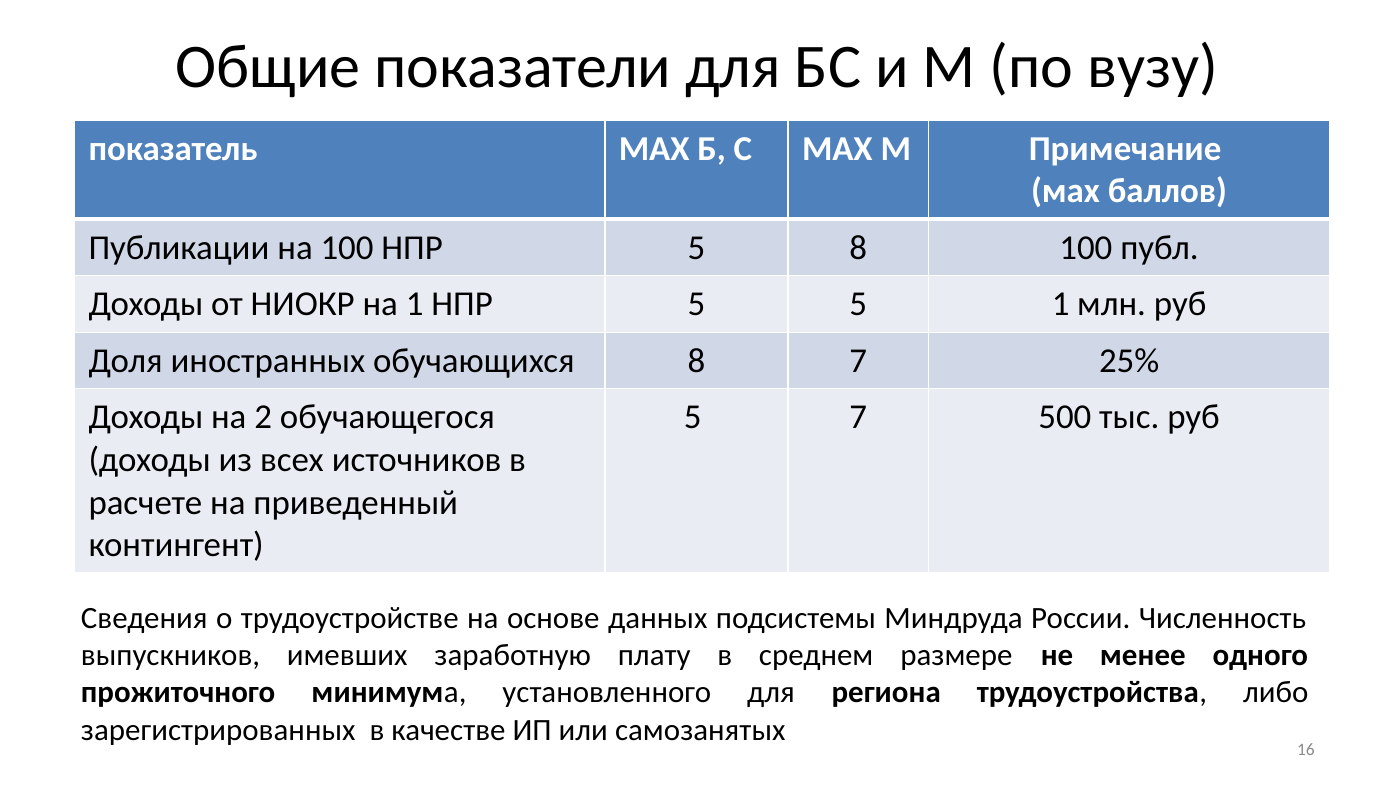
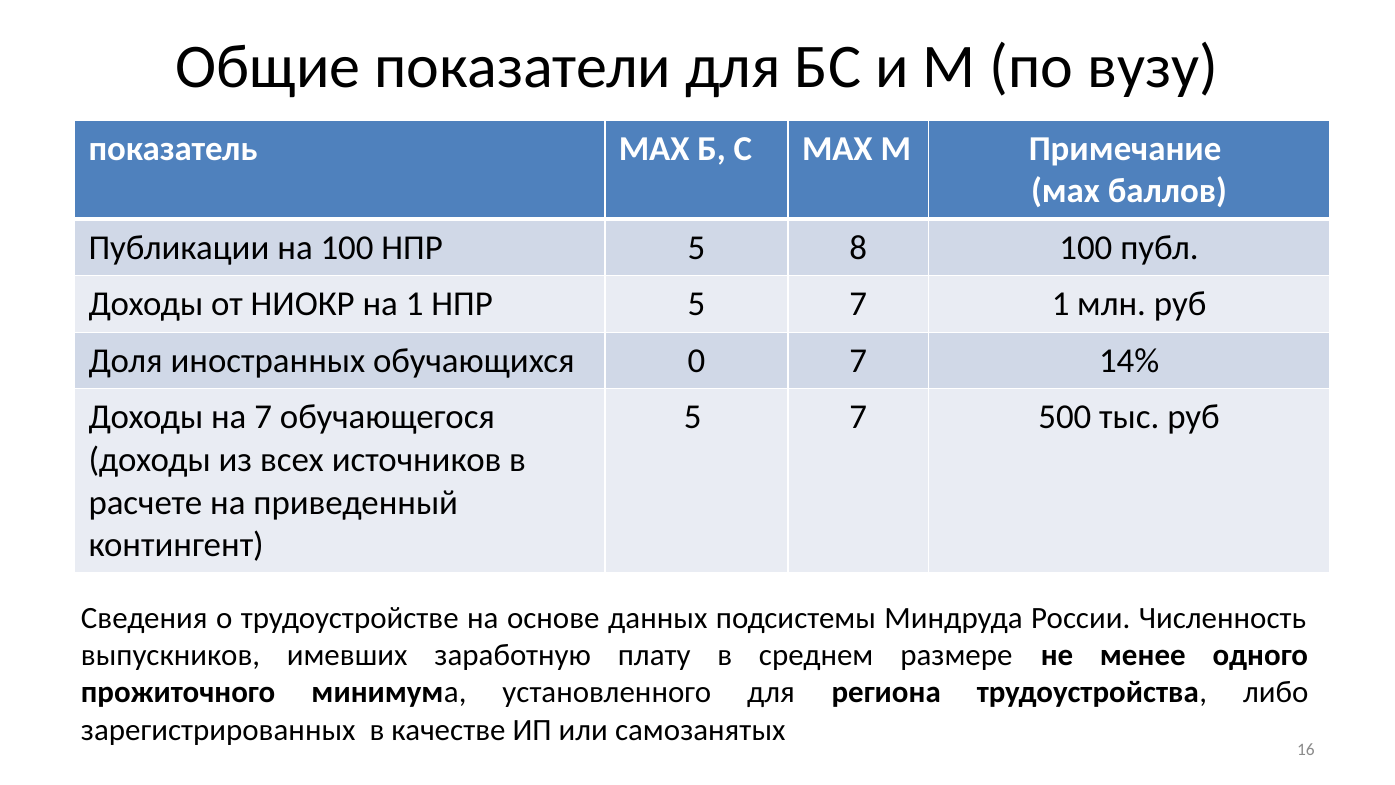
НПР 5 5: 5 -> 7 (858, 304)
обучающихся 8: 8 -> 0 (697, 361)
25%: 25% -> 14% (1129, 361)
на 2: 2 -> 7 (263, 417)
